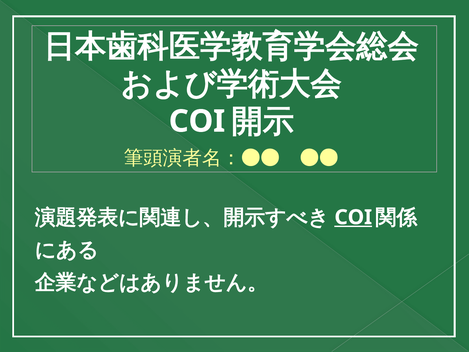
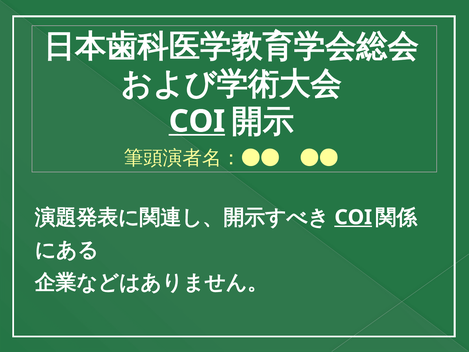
COI underline: none -> present (197, 121)
